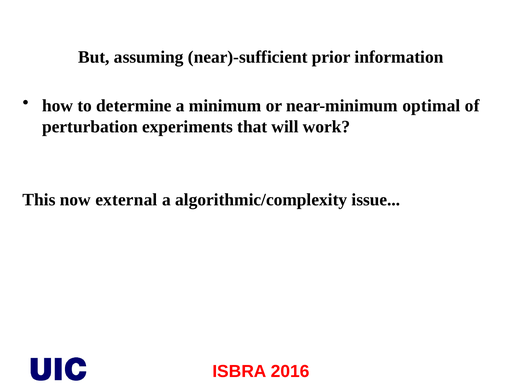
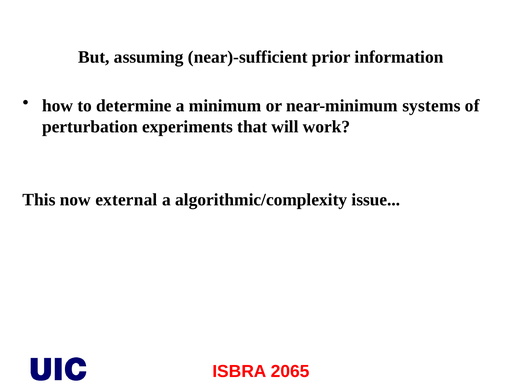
optimal: optimal -> systems (431, 106)
2016: 2016 -> 2065 (290, 371)
